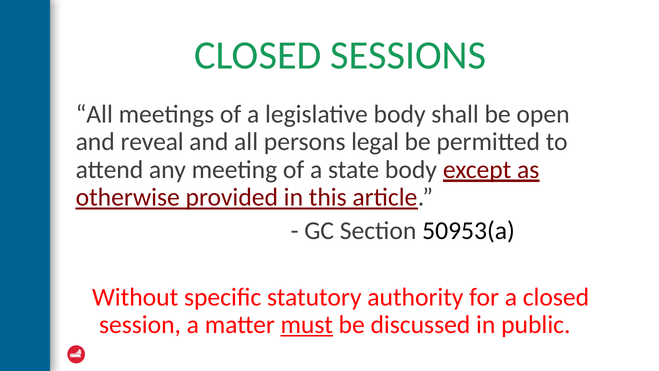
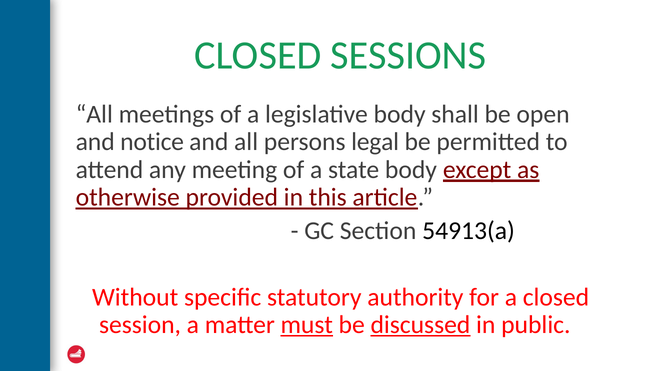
reveal: reveal -> notice (152, 142)
50953(a: 50953(a -> 54913(a (469, 230)
discussed underline: none -> present (420, 325)
